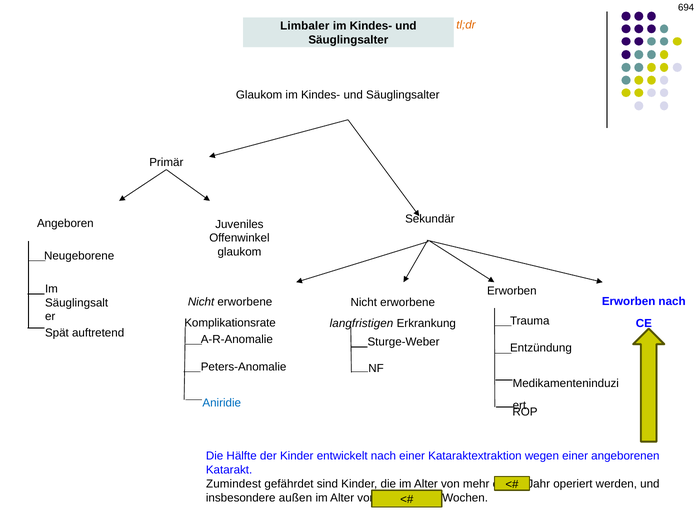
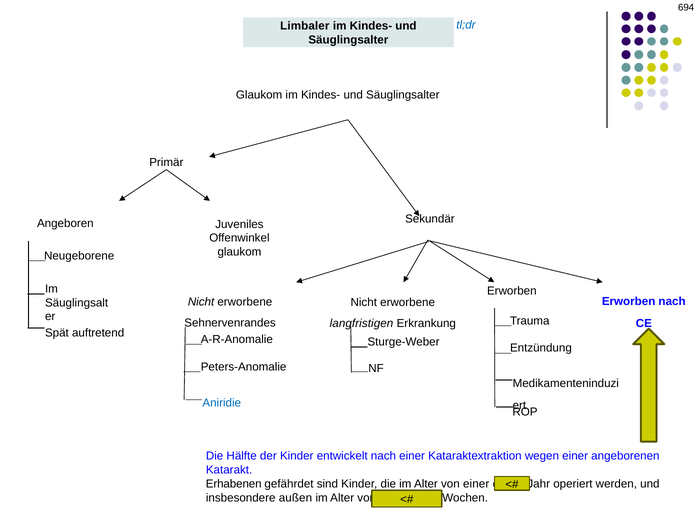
tl;dr colour: orange -> blue (466, 25)
Komplikationsrate: Komplikationsrate -> Sehnervenrandes (230, 323)
Zumindest: Zumindest -> Erhabenen (234, 484)
von mehr: mehr -> einer (476, 484)
